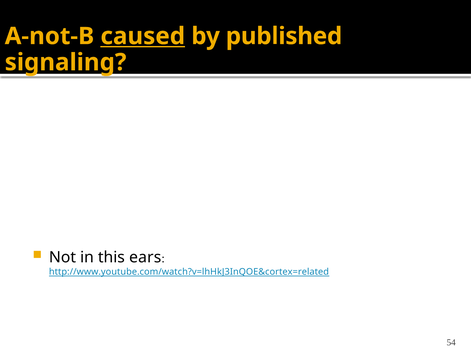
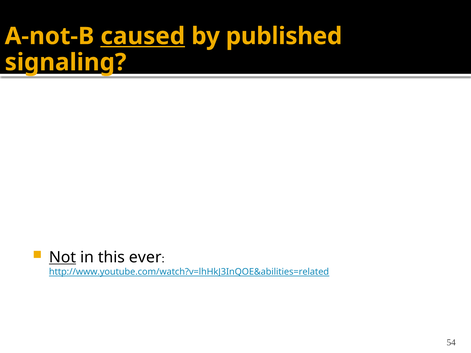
Not underline: none -> present (63, 257)
ears: ears -> ever (145, 257)
http://www.youtube.com/watch?v=lhHkJ3InQOE&cortex=related: http://www.youtube.com/watch?v=lhHkJ3InQOE&cortex=related -> http://www.youtube.com/watch?v=lhHkJ3InQOE&abilities=related (189, 272)
